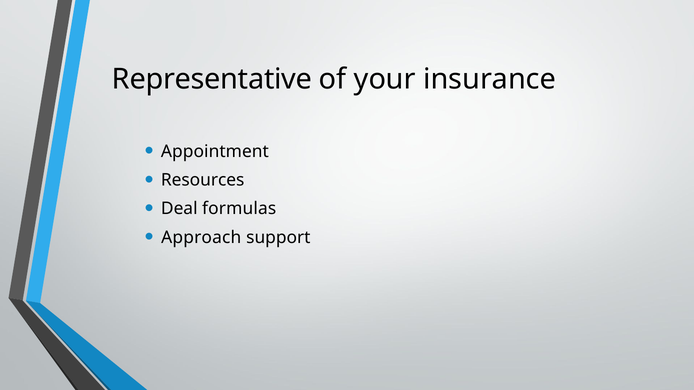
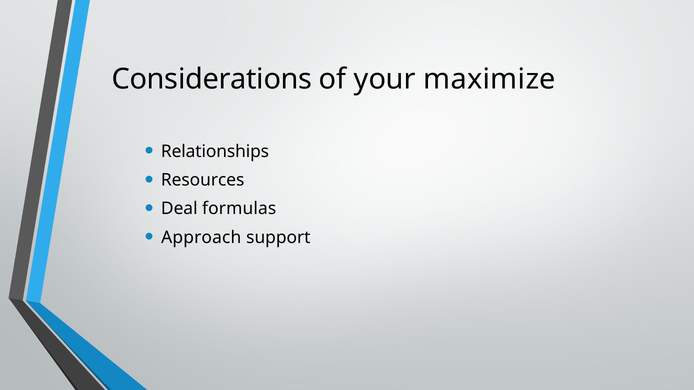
Representative: Representative -> Considerations (212, 79)
insurance: insurance -> maximize (489, 79)
Appointment: Appointment -> Relationships (215, 152)
